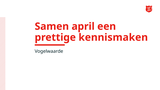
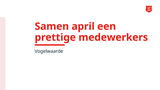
kennismaken: kennismaken -> medewerkers (113, 37)
